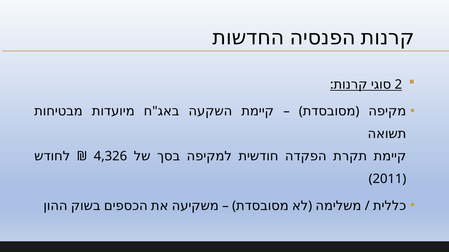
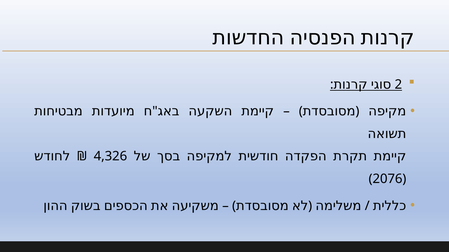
2011: 2011 -> 2076 (388, 179)
